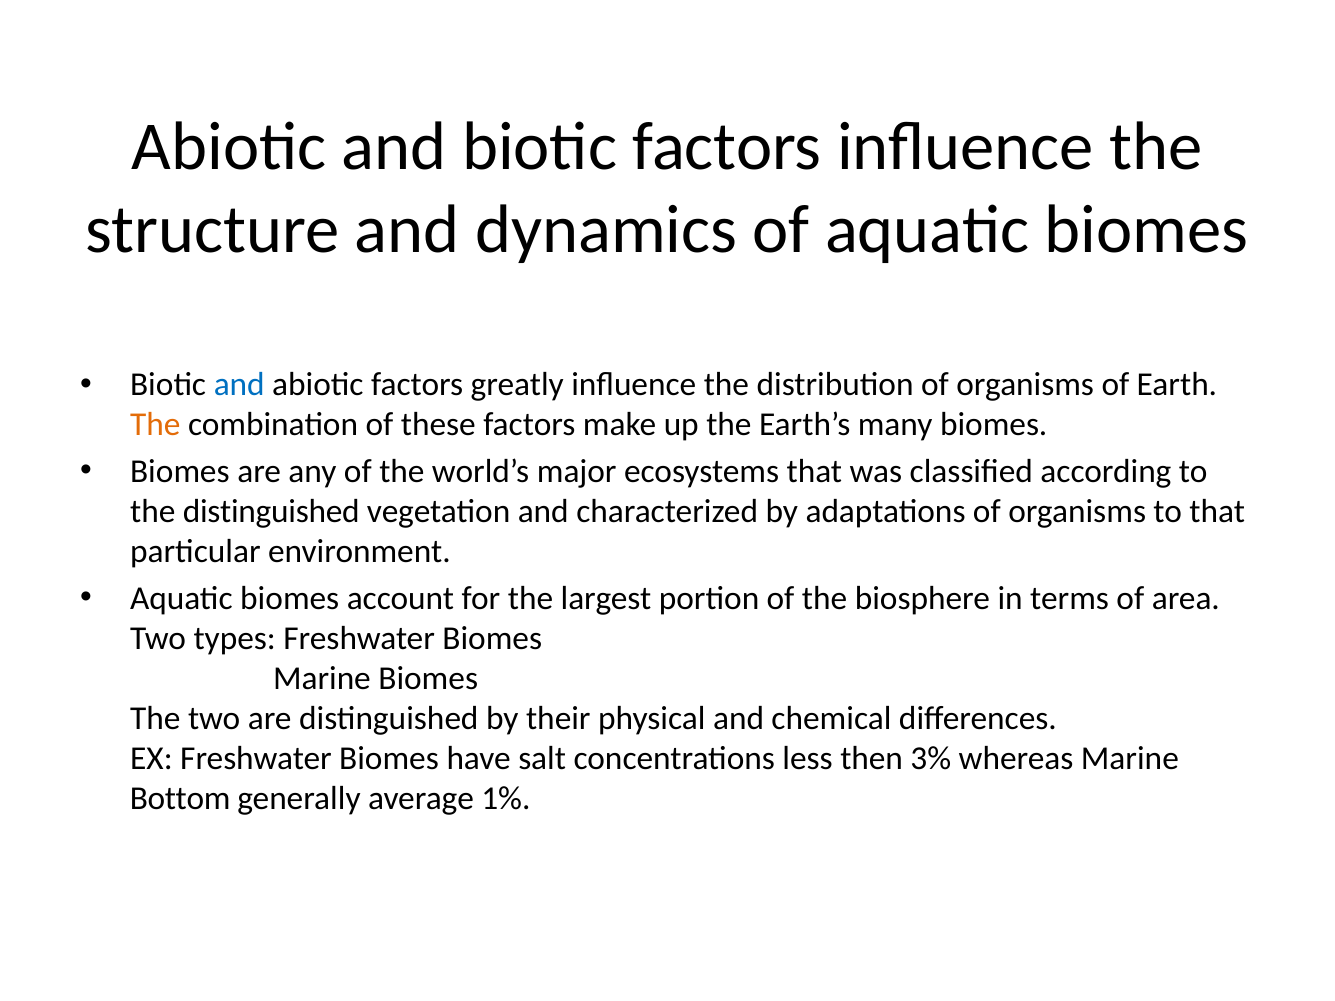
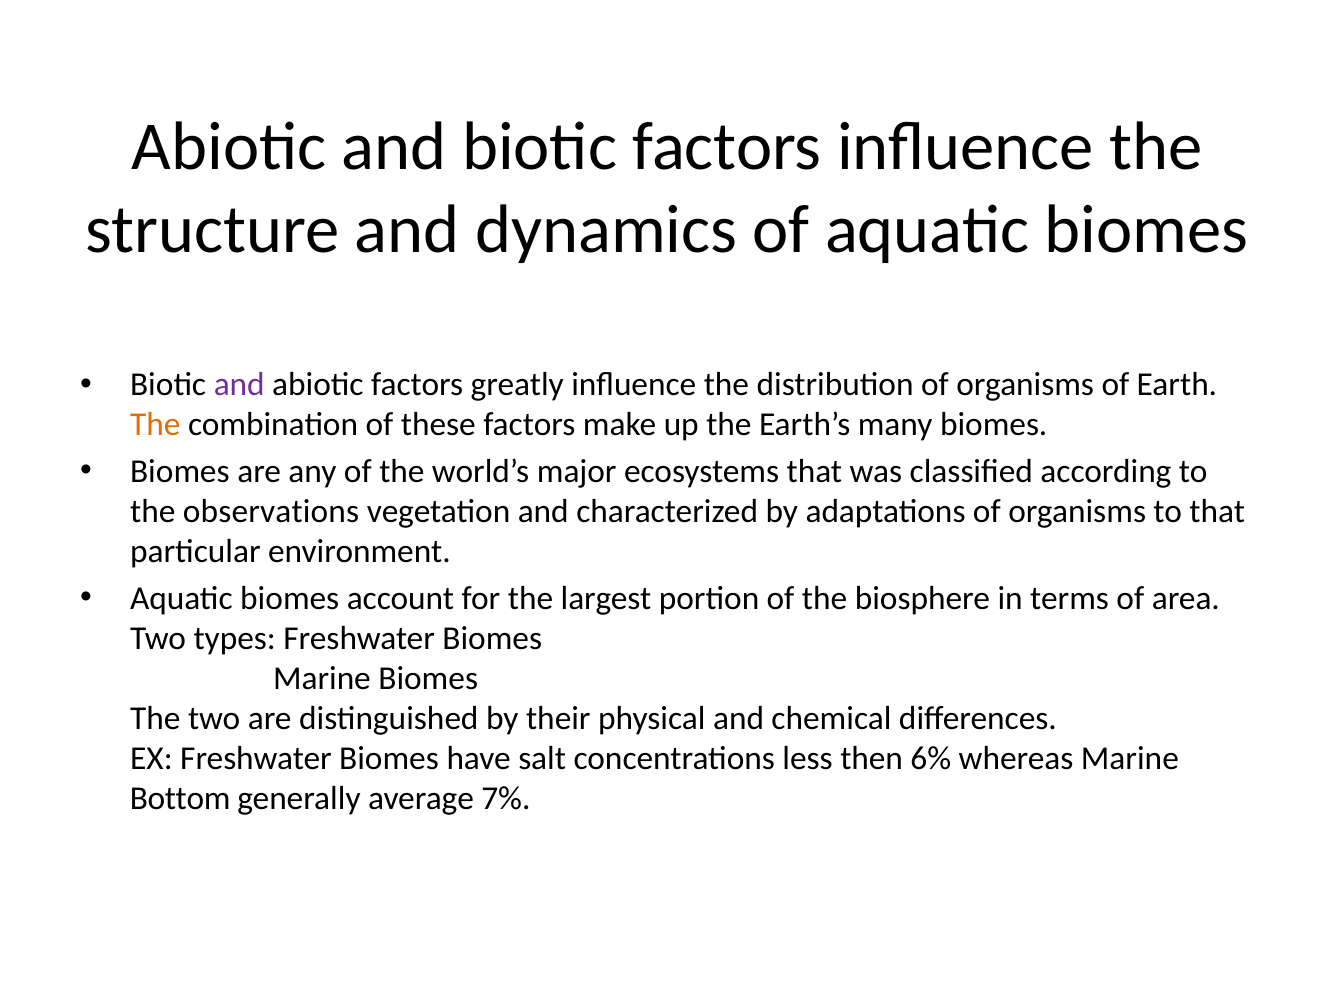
and colour: blue -> purple (239, 385)
the distinguished: distinguished -> observations (271, 512)
3%: 3% -> 6% (931, 759)
1%: 1% -> 7% (506, 799)
